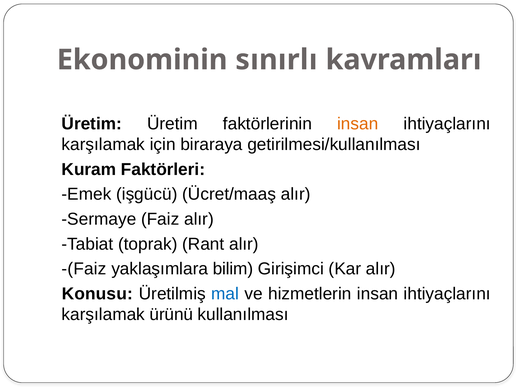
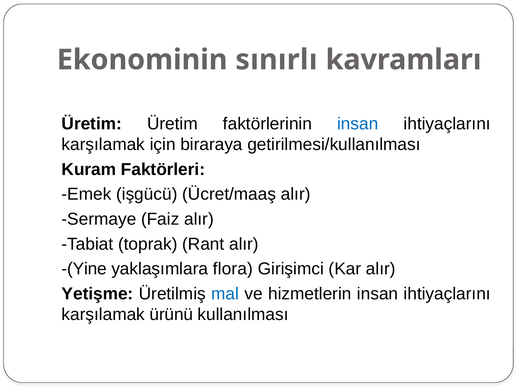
insan colour: orange -> blue (358, 124)
-(Faiz: -(Faiz -> -(Yine (84, 269)
bilim: bilim -> flora (233, 269)
Konusu: Konusu -> Yetişme (97, 294)
